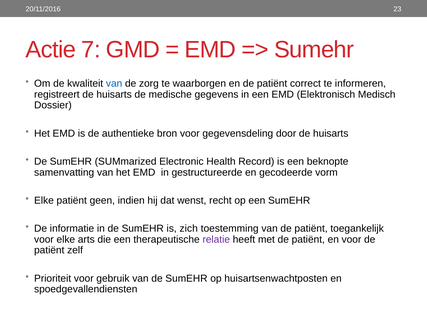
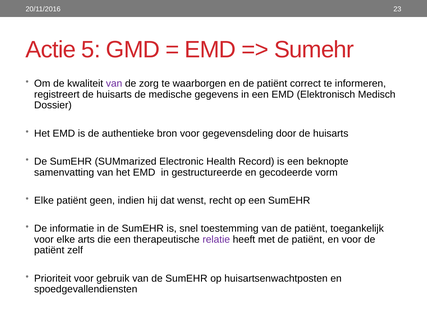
7: 7 -> 5 (91, 50)
van colour: blue -> purple (114, 84)
zich: zich -> snel (189, 229)
